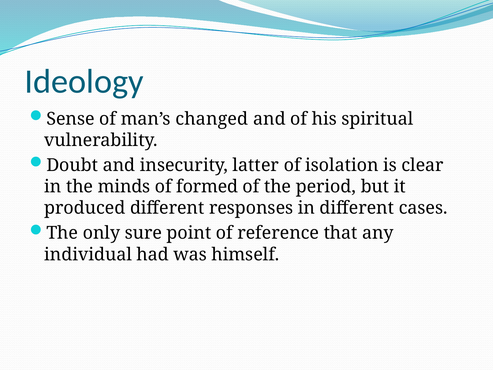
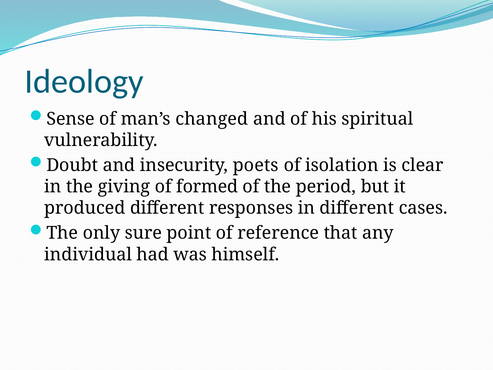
latter: latter -> poets (256, 165)
minds: minds -> giving (124, 187)
